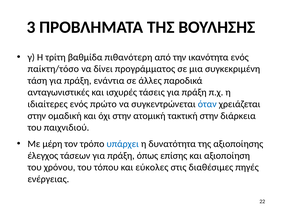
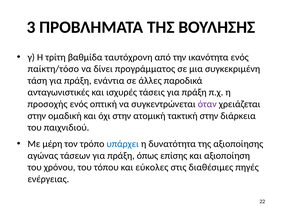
πιθανότερη: πιθανότερη -> ταυτόχρονη (129, 57)
ιδιαίτερες: ιδιαίτερες -> προσοχής (47, 104)
πρώτο: πρώτο -> οπτική (103, 104)
όταν colour: blue -> purple (207, 104)
έλεγχος: έλεγχος -> αγώνας (43, 156)
